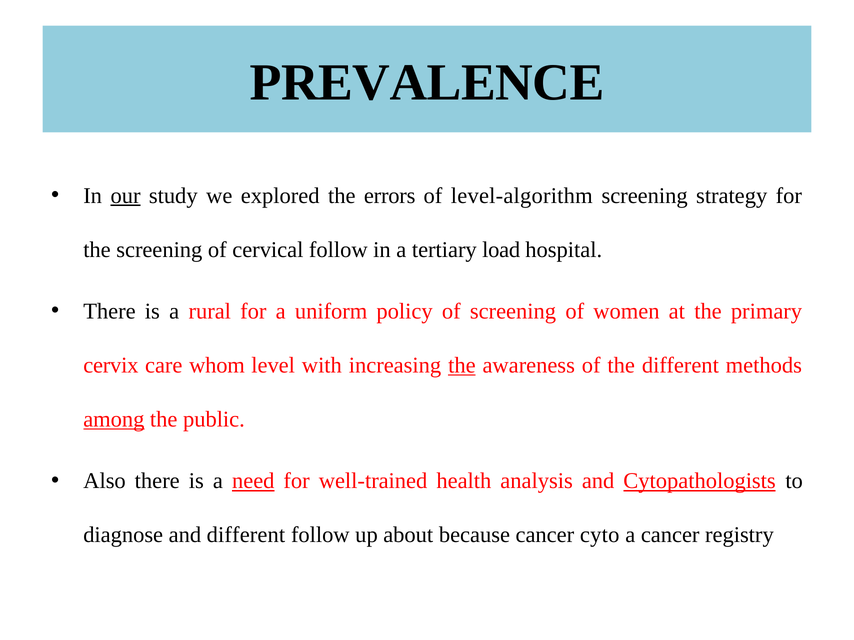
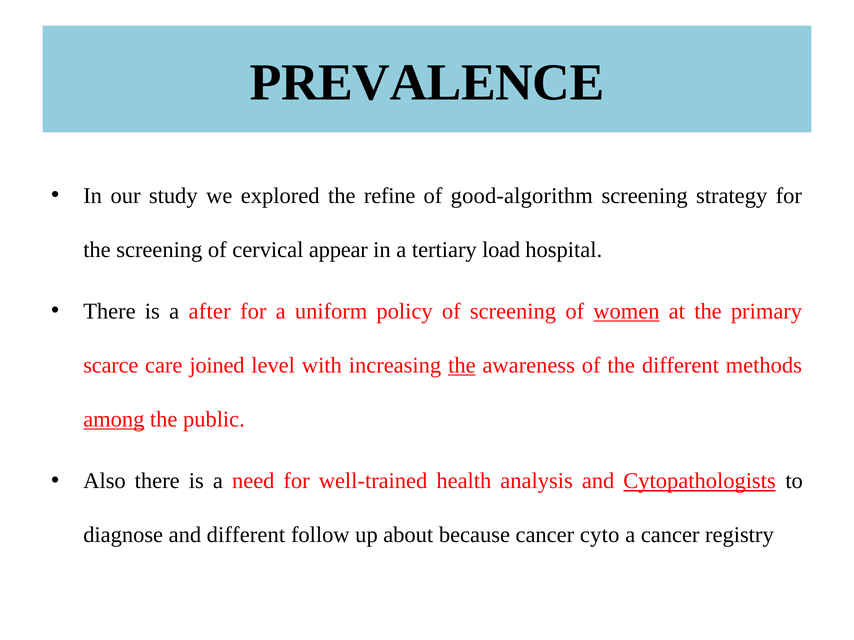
our underline: present -> none (126, 196)
errors: errors -> refine (390, 196)
level-algorithm: level-algorithm -> good-algorithm (522, 196)
cervical follow: follow -> appear (338, 250)
rural: rural -> after (210, 312)
women underline: none -> present (626, 312)
cervix: cervix -> scarce (111, 366)
whom: whom -> joined (217, 366)
need underline: present -> none (253, 481)
